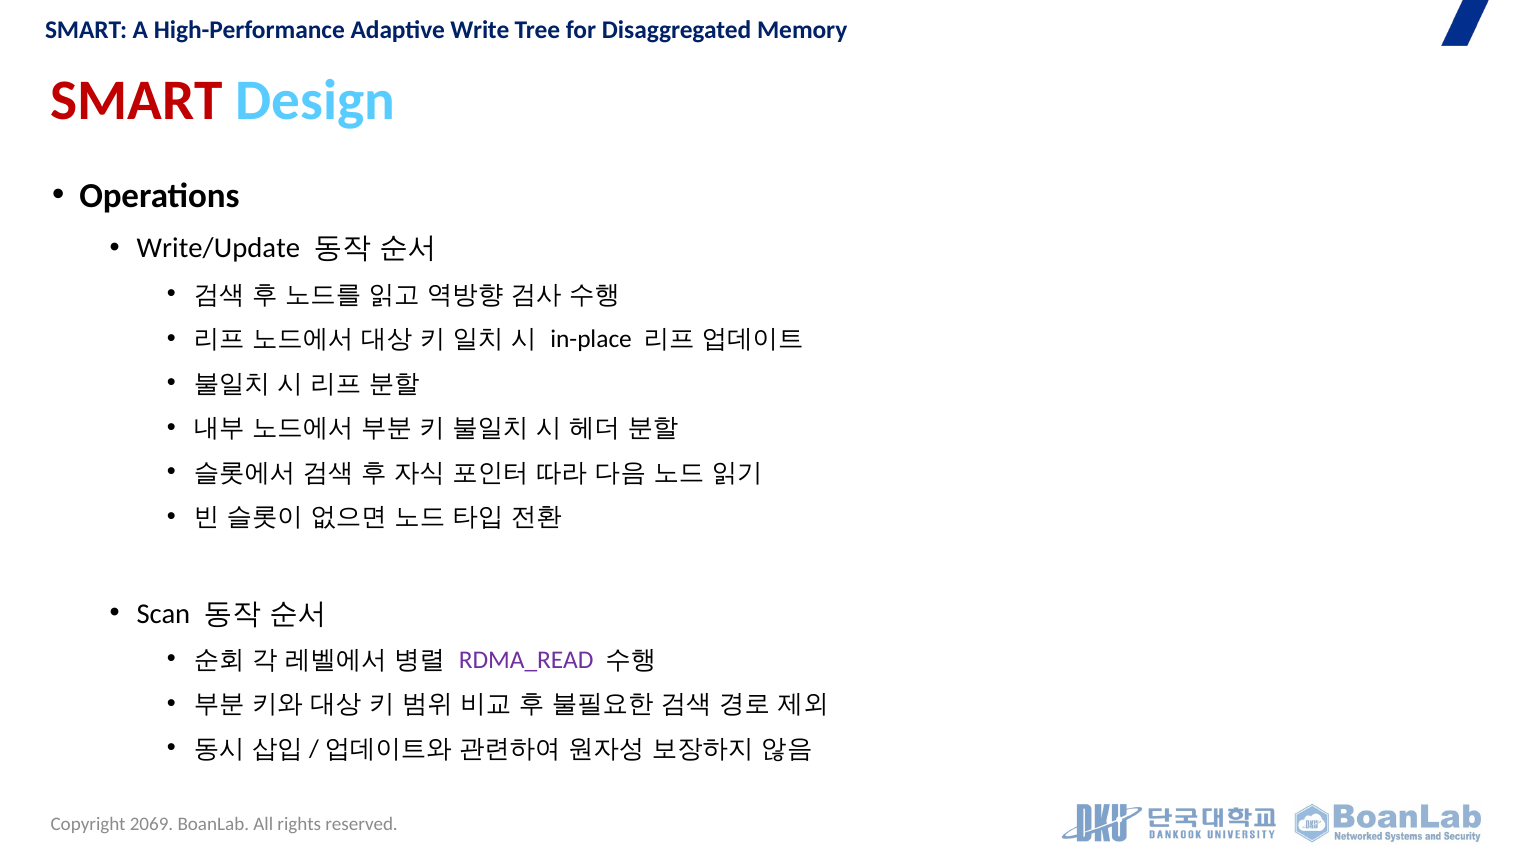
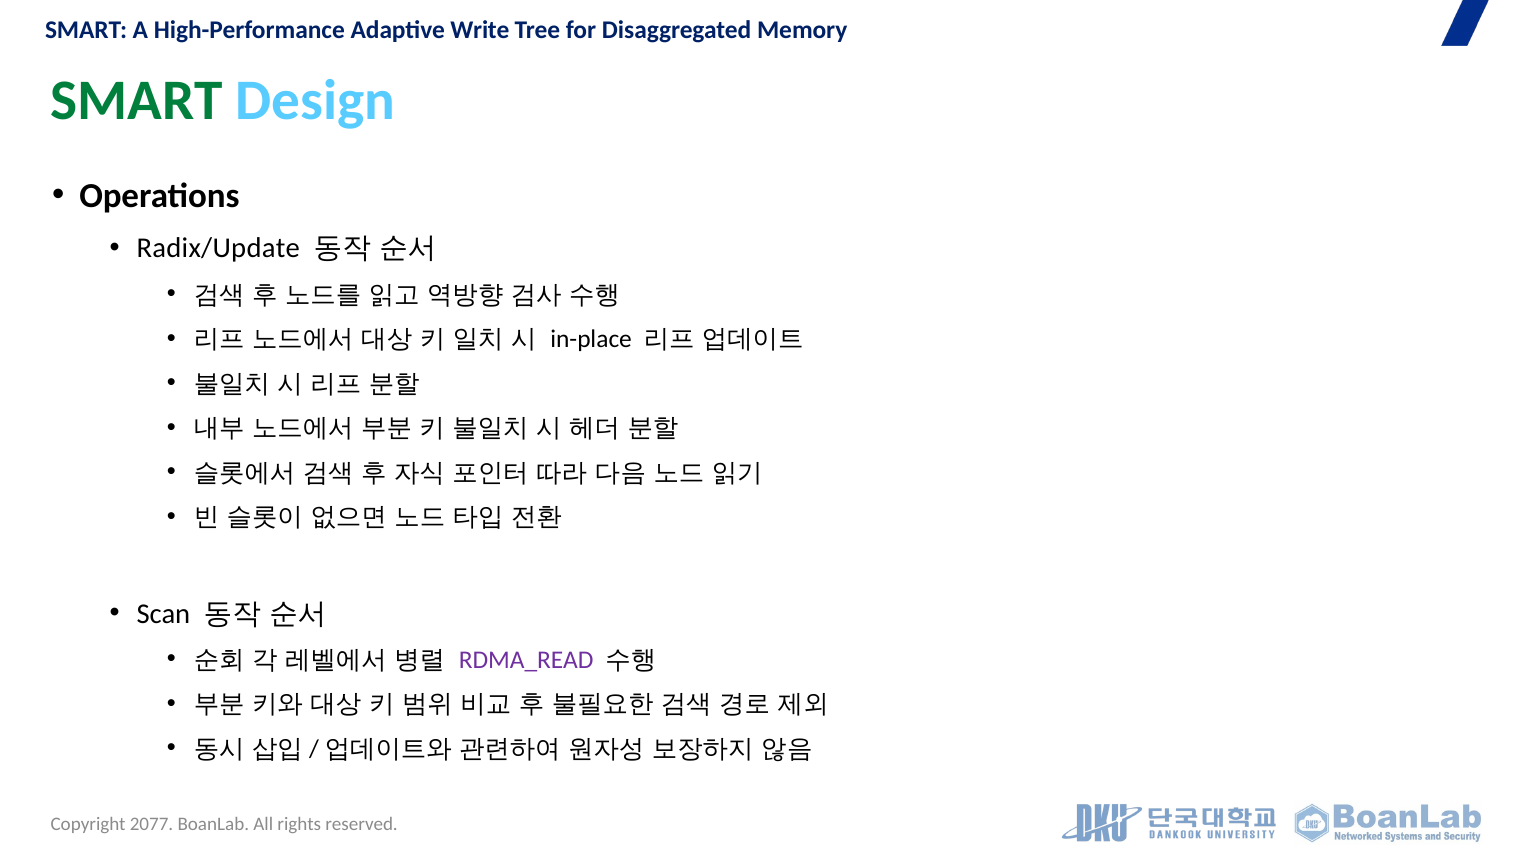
SMART colour: red -> green (137, 101)
Write/Update: Write/Update -> Radix/Update (218, 249)
2069: 2069 -> 2077 (151, 825)
